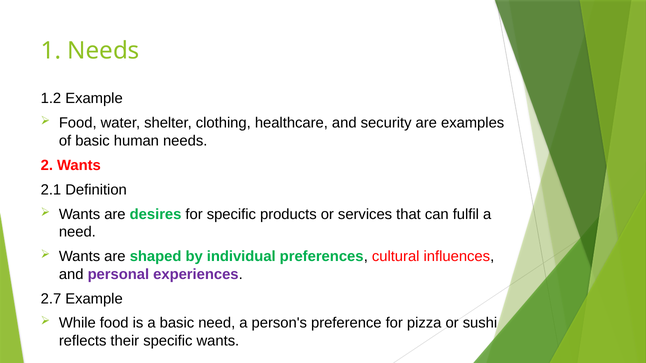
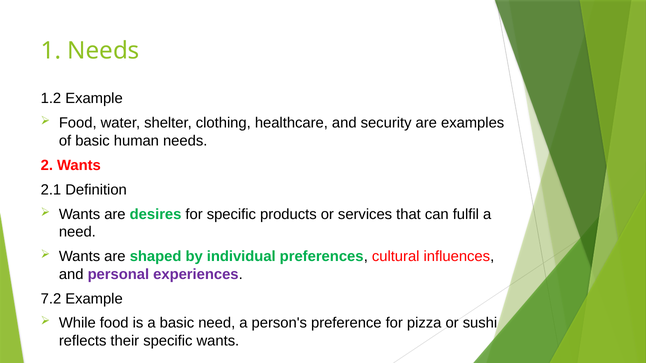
2.7: 2.7 -> 7.2 (51, 299)
